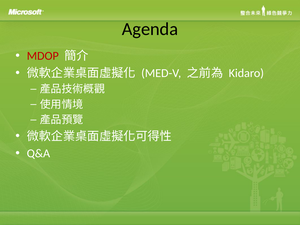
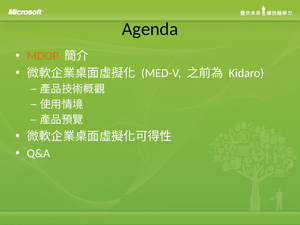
MDOP colour: red -> orange (43, 56)
